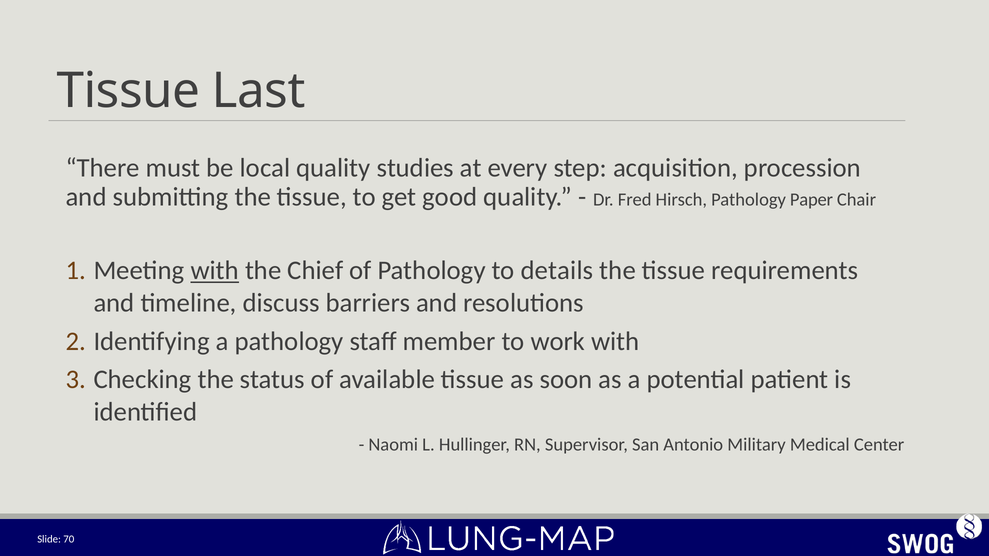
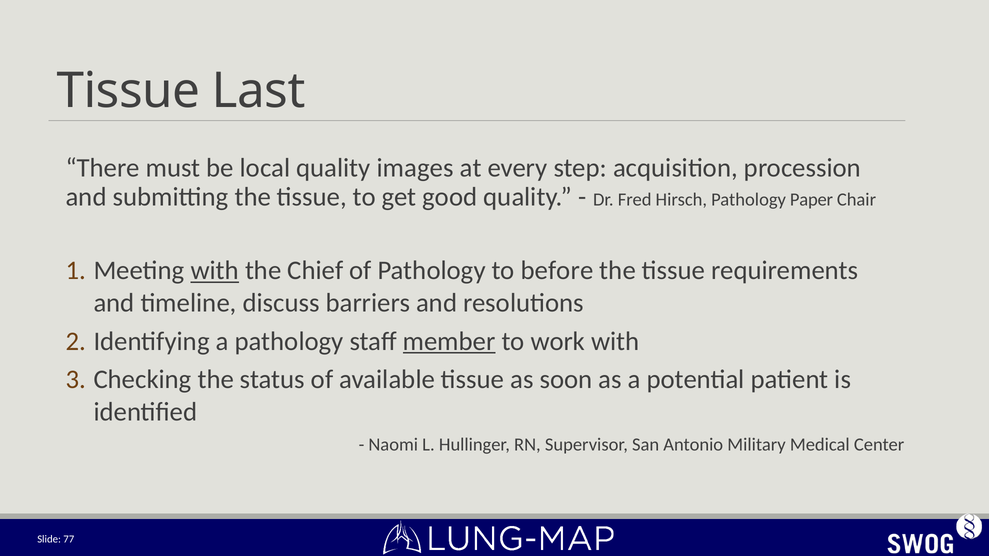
studies: studies -> images (415, 168)
details: details -> before (557, 271)
member underline: none -> present (449, 341)
70: 70 -> 77 (69, 539)
